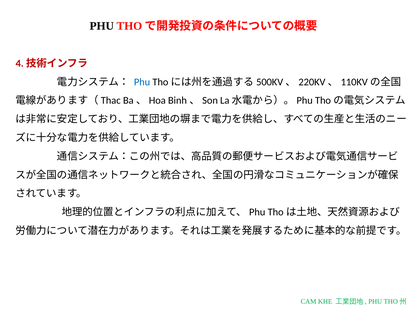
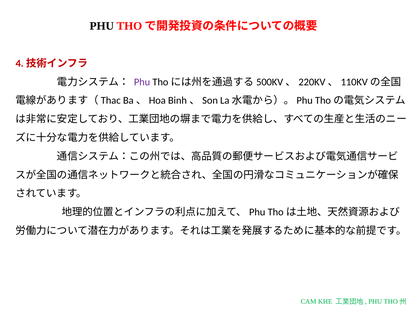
Phu colour: blue -> purple (142, 82)
